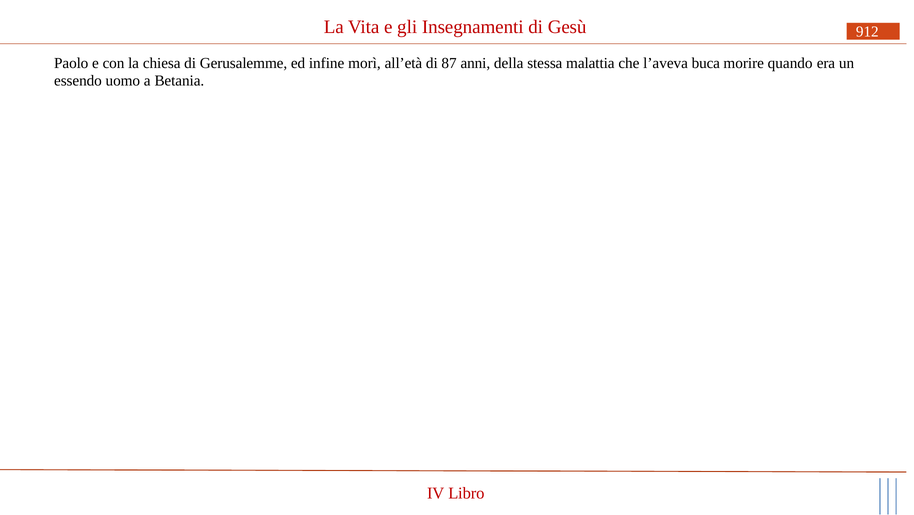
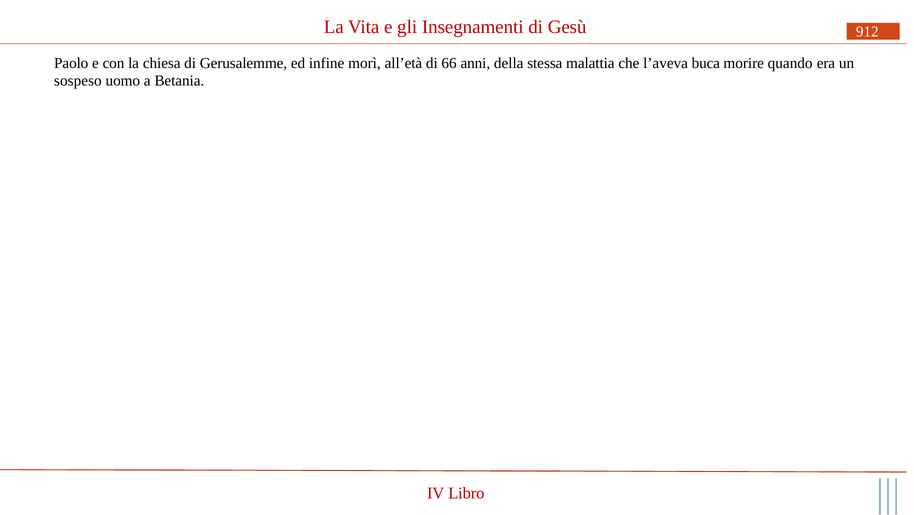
87: 87 -> 66 (449, 63)
essendo: essendo -> sospeso (78, 81)
